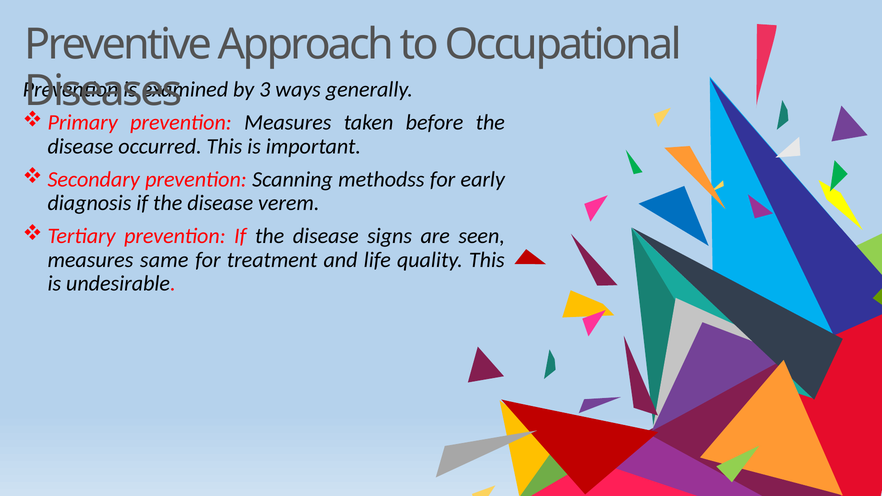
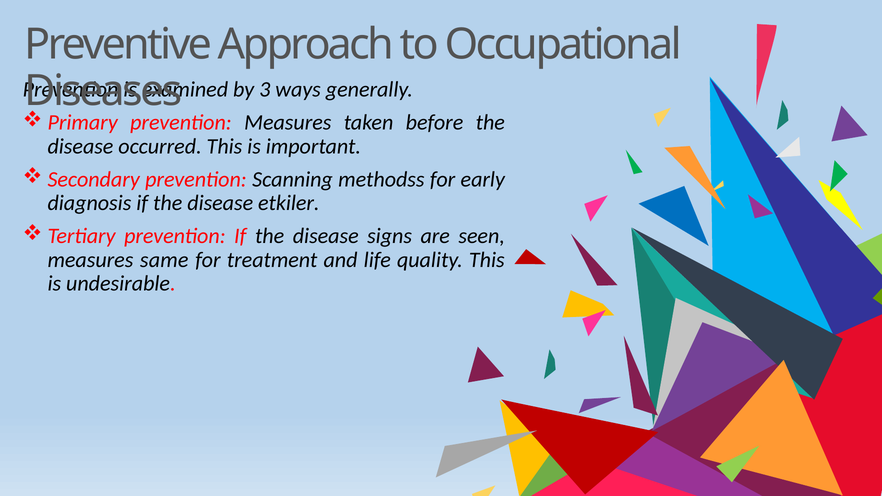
verem: verem -> etkiler (289, 203)
